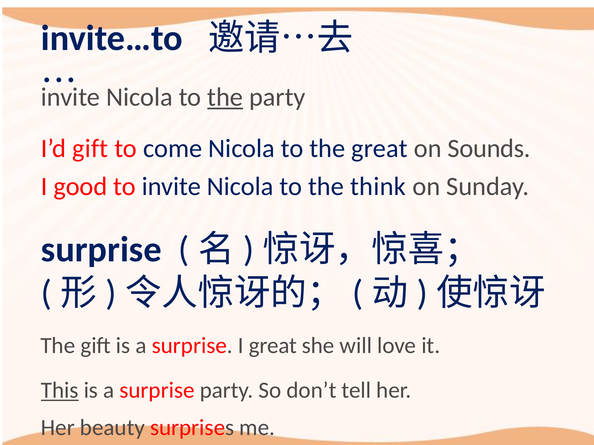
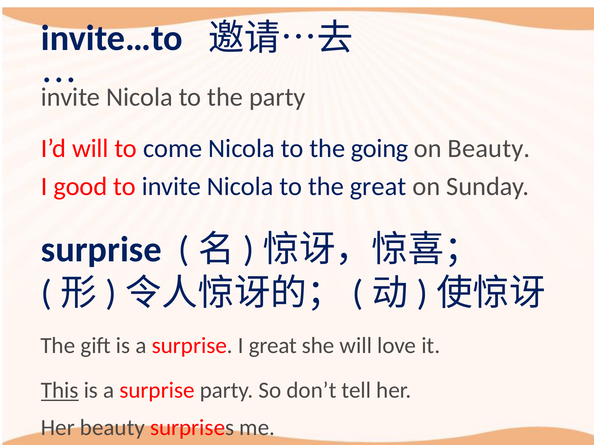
the underline: present -> none (225, 97)
I’d gift: gift -> will (90, 149)
the great: great -> going (380, 149)
on Sounds: Sounds -> Beauty (489, 149)
the think: think -> great (378, 187)
